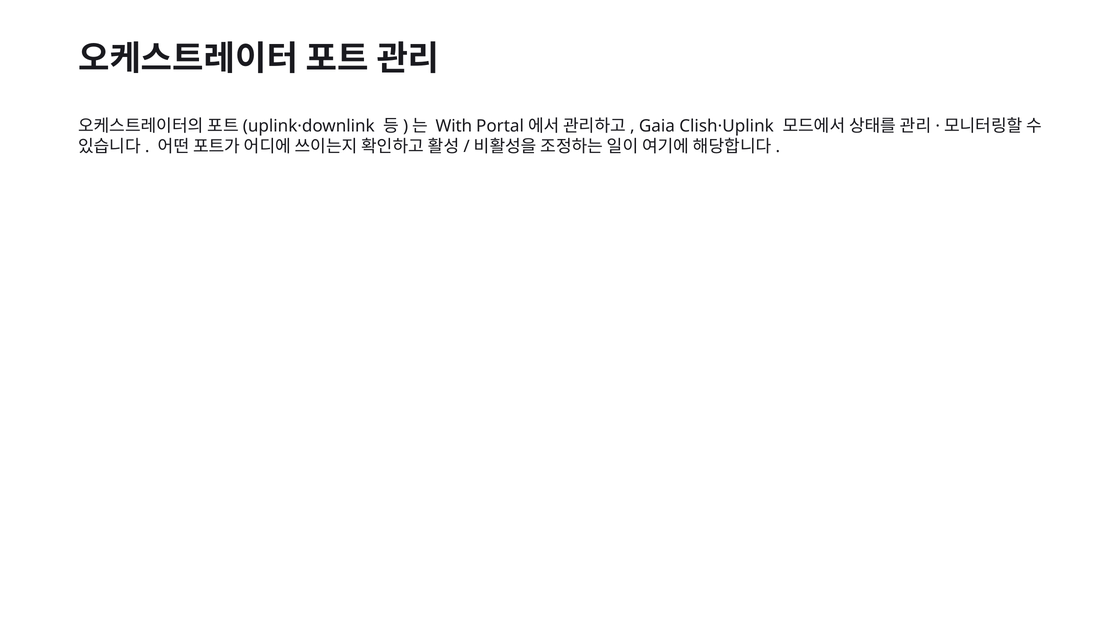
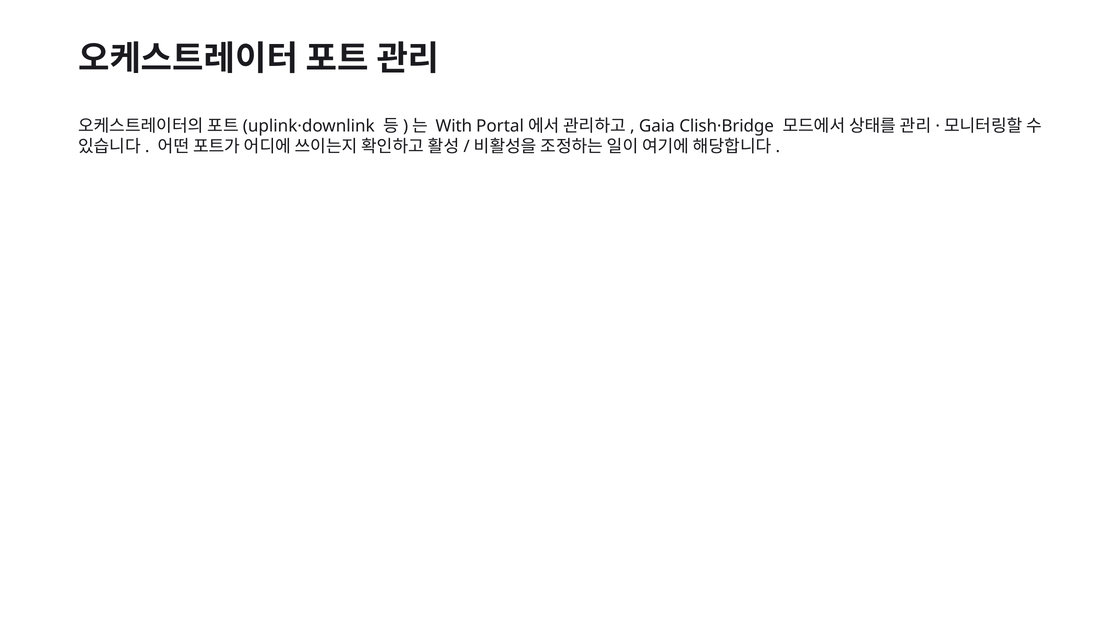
Clish·Uplink: Clish·Uplink -> Clish·Bridge (727, 126)
